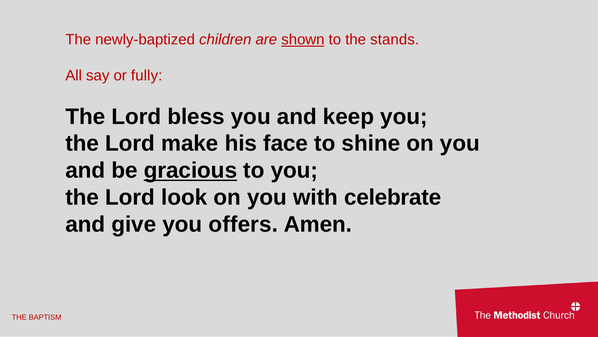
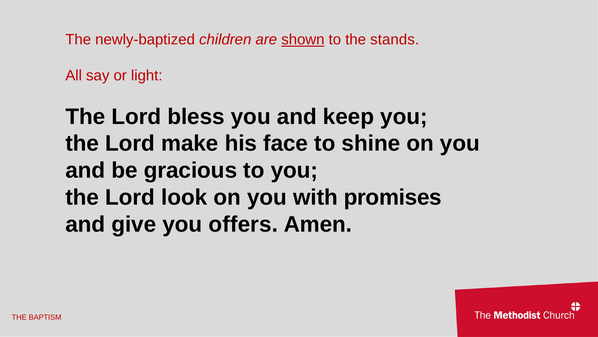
fully: fully -> light (147, 76)
gracious underline: present -> none (190, 170)
celebrate: celebrate -> promises (393, 197)
